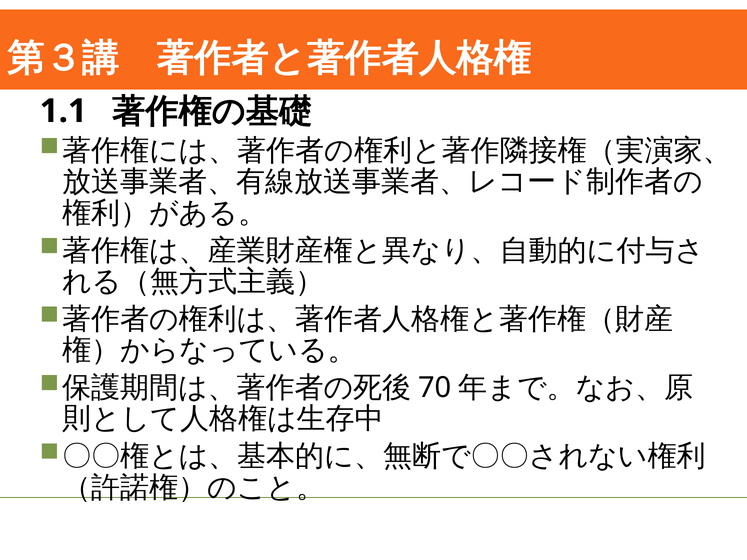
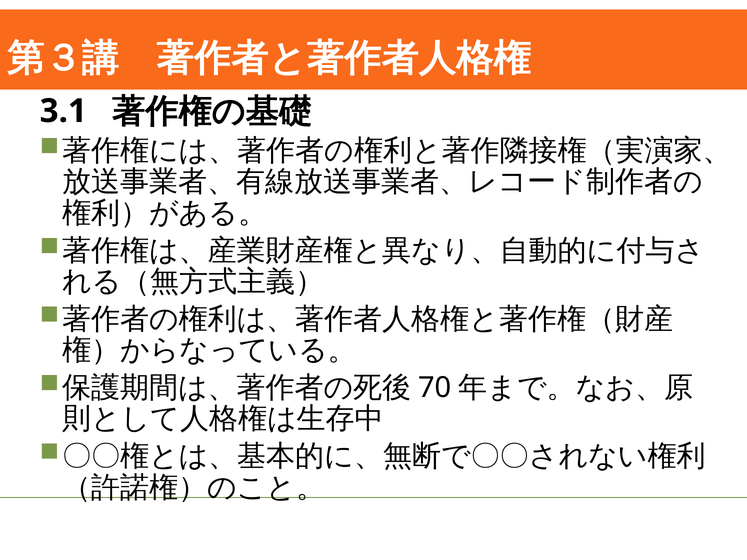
1.1: 1.1 -> 3.1 (63, 111)
